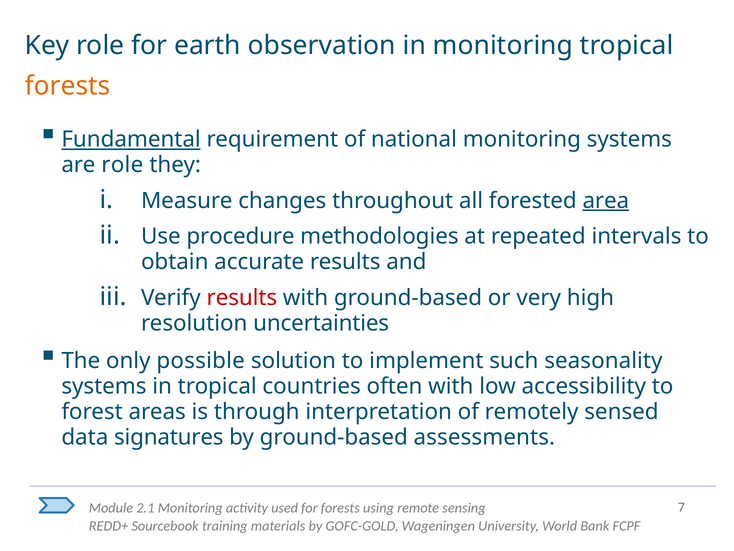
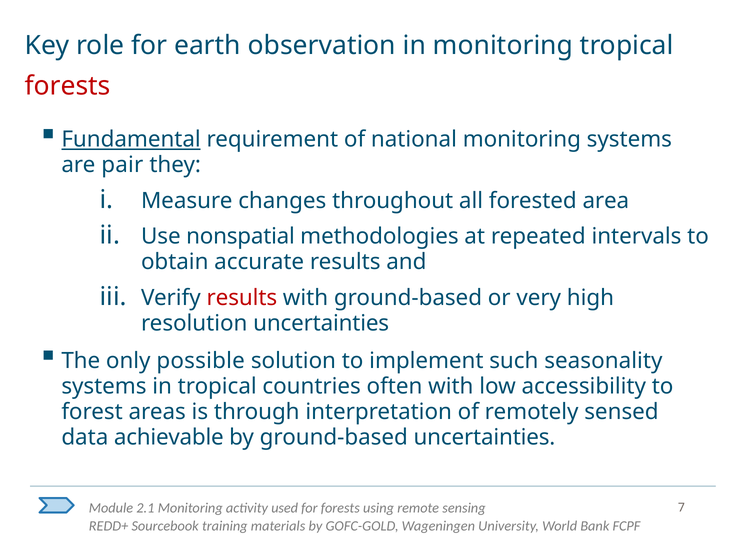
forests colour: orange -> red (68, 86)
are role: role -> pair (122, 165)
area underline: present -> none (606, 201)
procedure: procedure -> nonspatial (241, 236)
signatures: signatures -> achievable (169, 437)
ground-based assessments: assessments -> uncertainties (484, 437)
